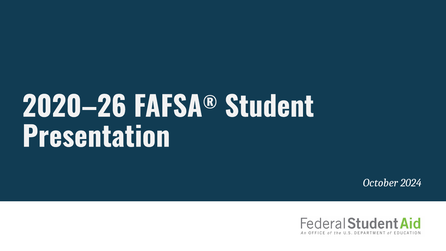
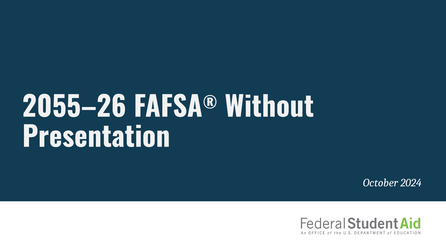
2020–26: 2020–26 -> 2055–26 (74, 107)
Student: Student -> Without (269, 107)
